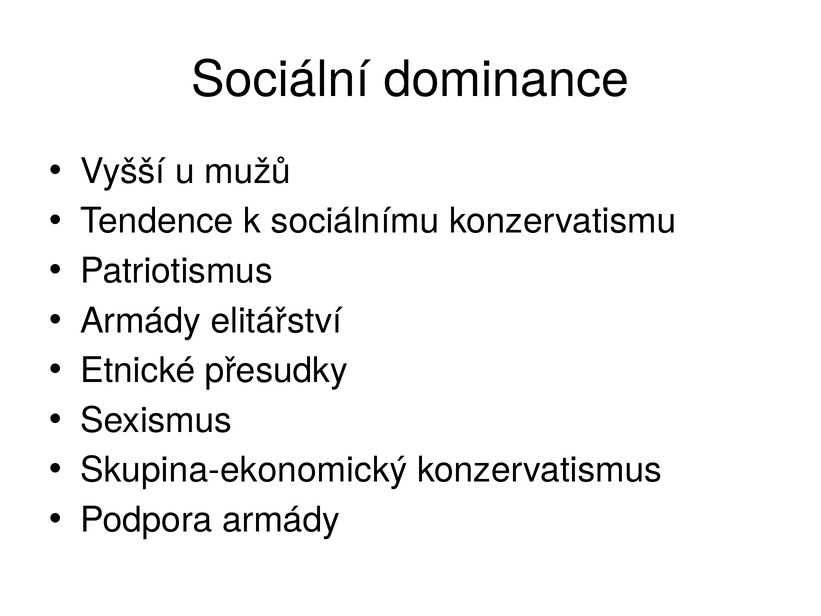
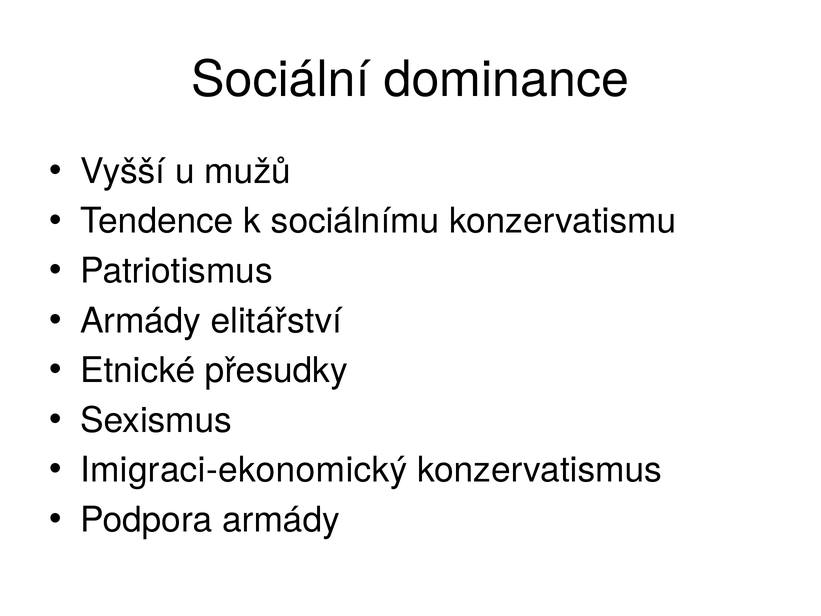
Skupina-ekonomický: Skupina-ekonomický -> Imigraci-ekonomický (244, 470)
